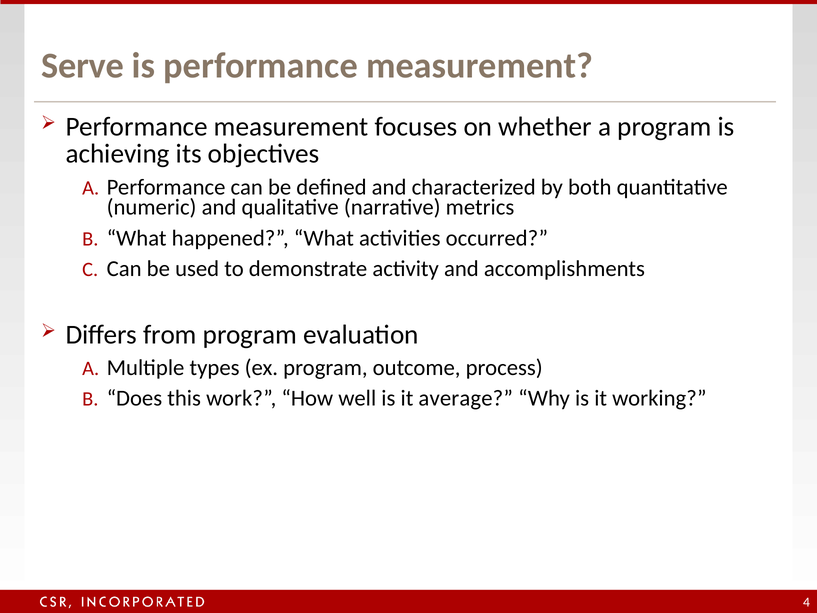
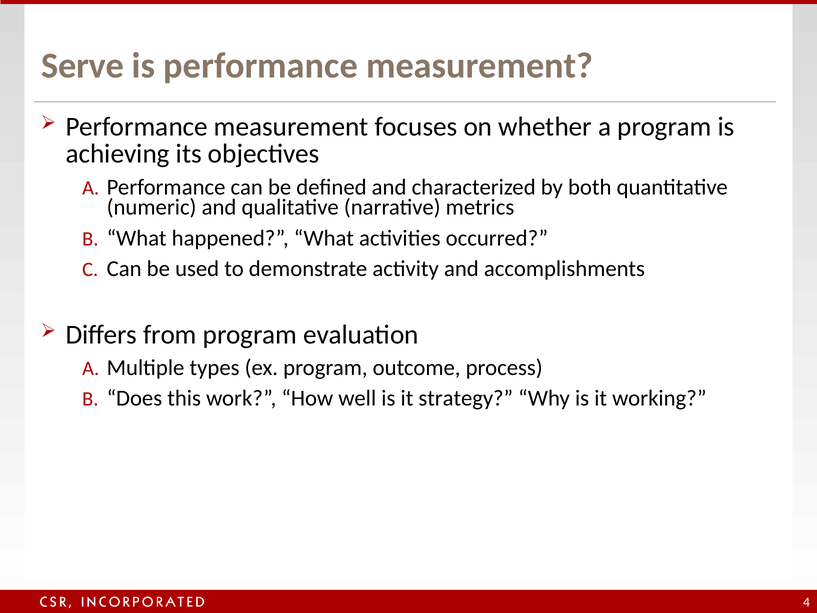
average: average -> strategy (466, 398)
